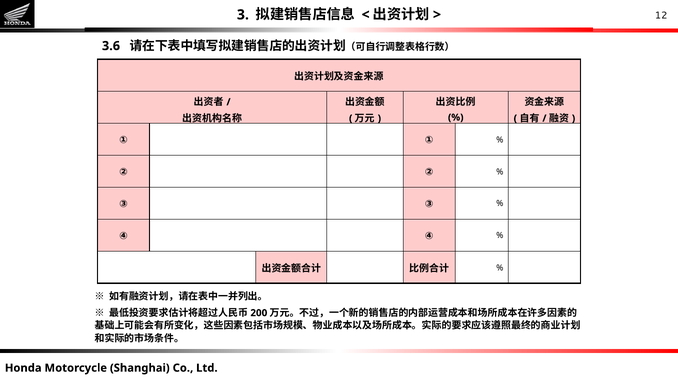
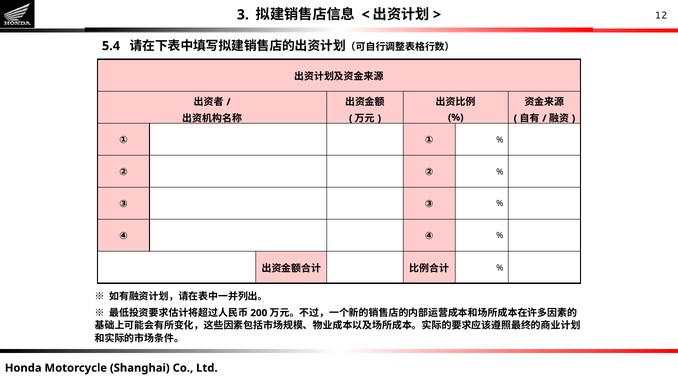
3.6: 3.6 -> 5.4 (111, 46)
